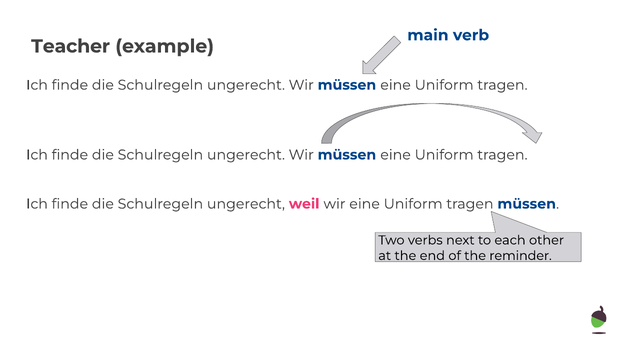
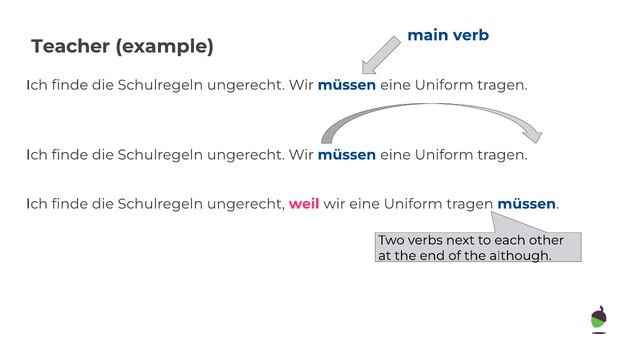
reminder: reminder -> although (520, 256)
